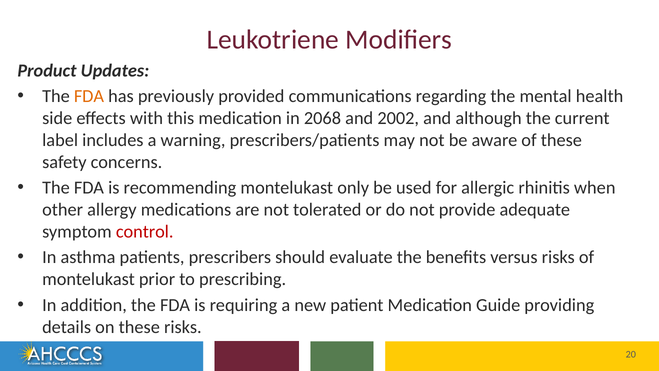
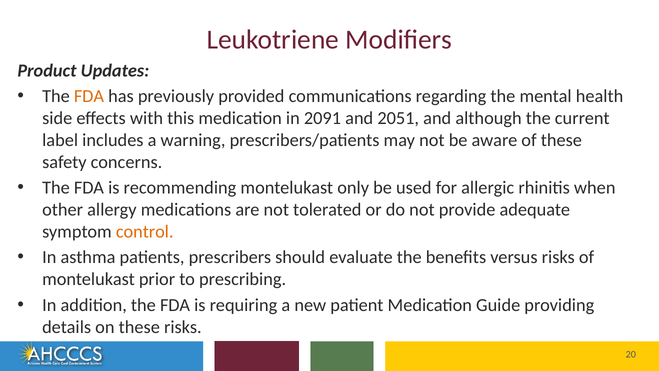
2068: 2068 -> 2091 (322, 118)
2002: 2002 -> 2051 (398, 118)
control colour: red -> orange (145, 232)
